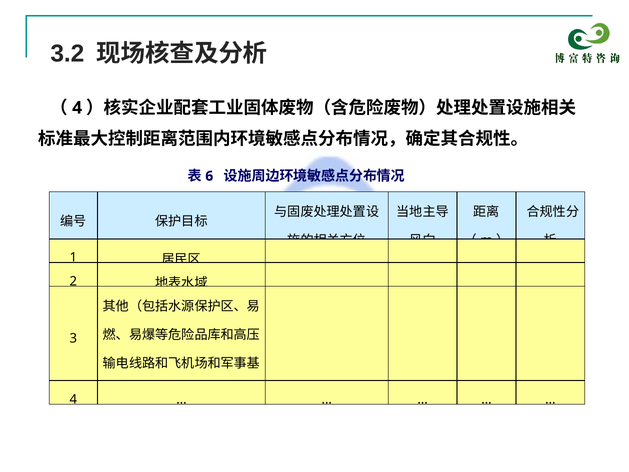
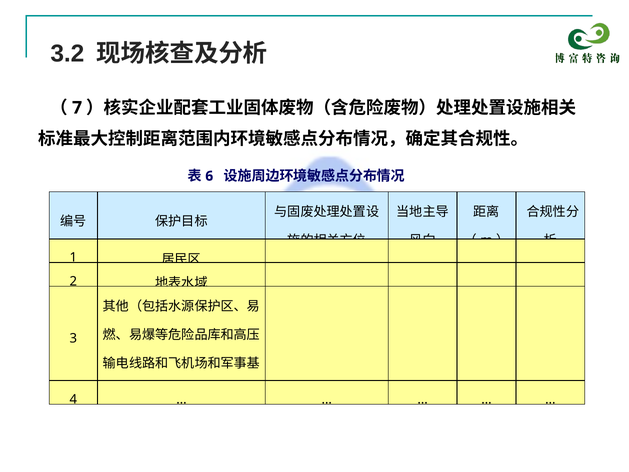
4: 4 -> 7 (77, 108)
